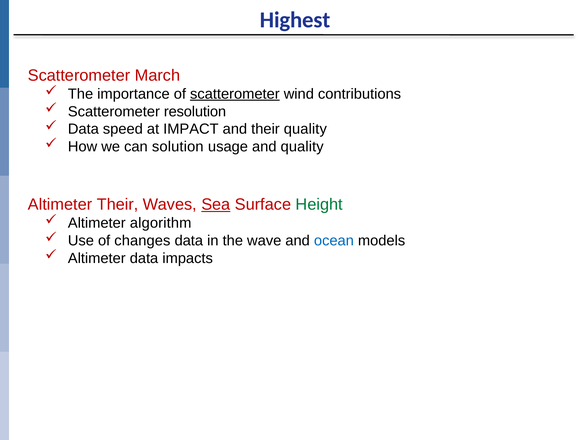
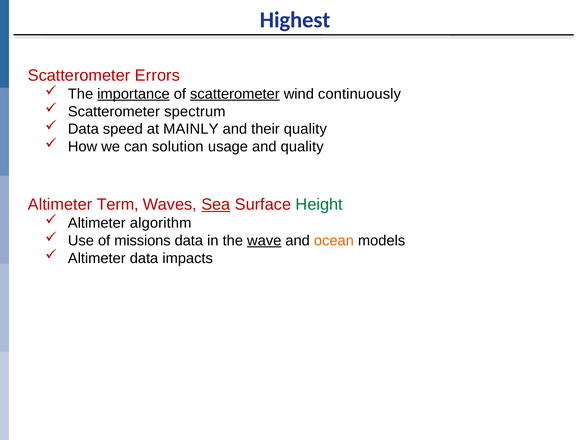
March: March -> Errors (157, 75)
importance underline: none -> present (133, 94)
contributions: contributions -> continuously (359, 94)
resolution: resolution -> spectrum (195, 112)
IMPACT: IMPACT -> MAINLY (191, 129)
Altimeter Their: Their -> Term (118, 205)
changes: changes -> missions (142, 241)
wave underline: none -> present (264, 241)
ocean colour: blue -> orange (334, 241)
